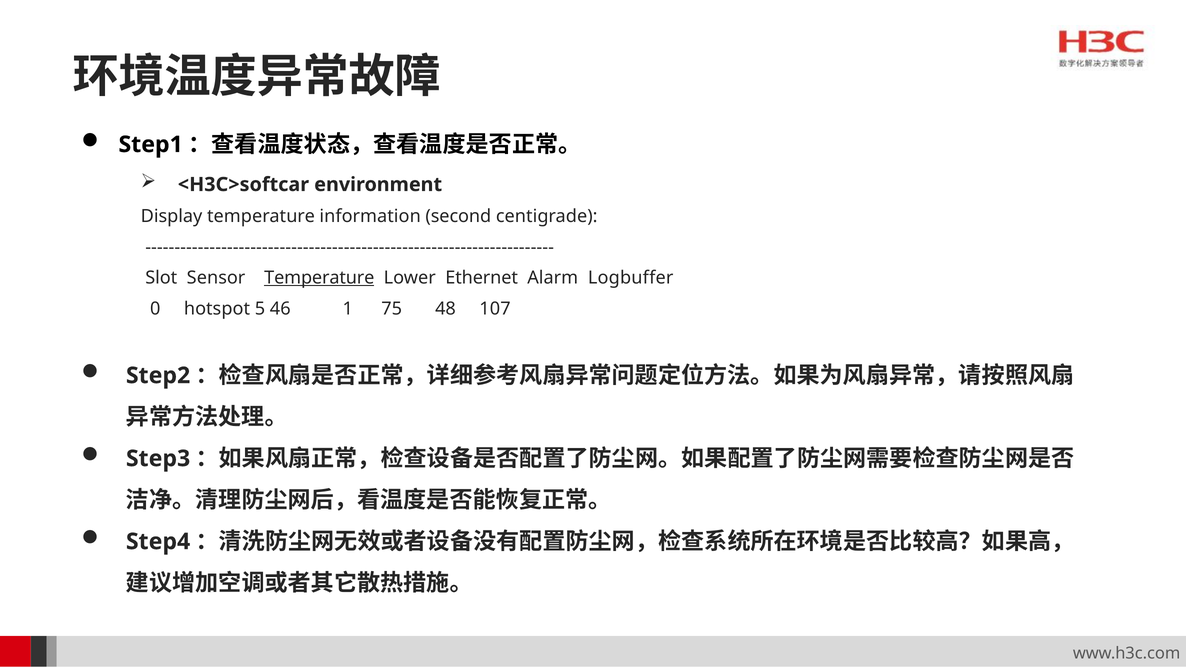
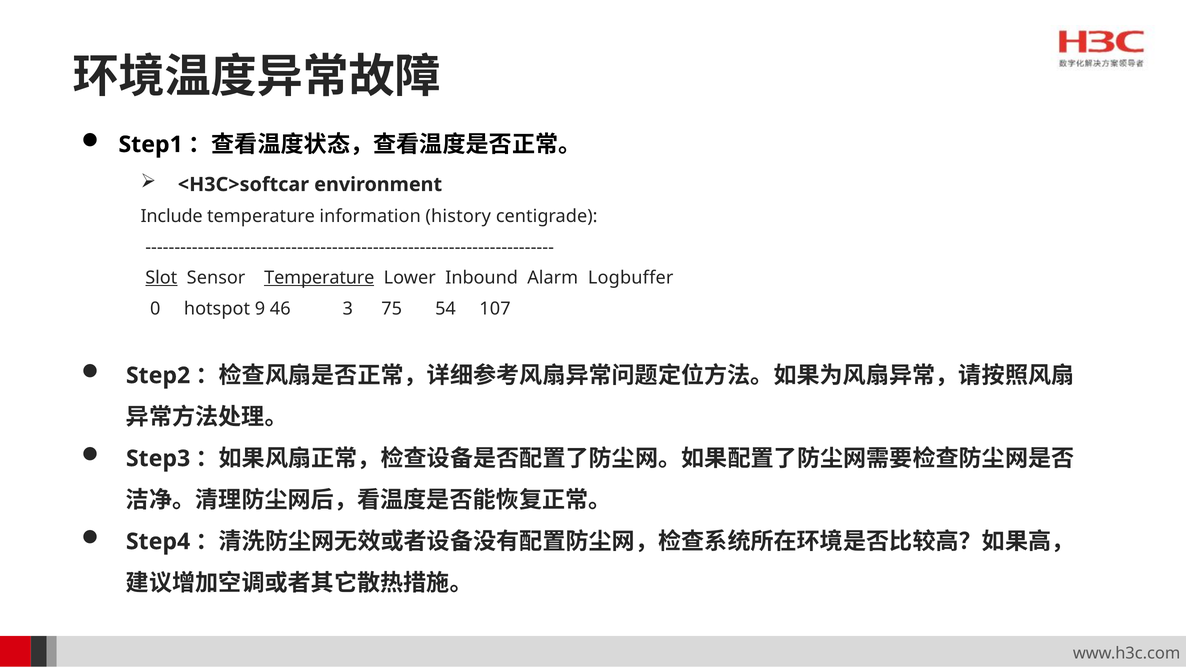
Display: Display -> Include (172, 216)
second: second -> history (458, 216)
Slot underline: none -> present (161, 278)
Ethernet: Ethernet -> Inbound (482, 278)
5: 5 -> 9 (260, 309)
1: 1 -> 3 (348, 309)
48: 48 -> 54 (445, 309)
